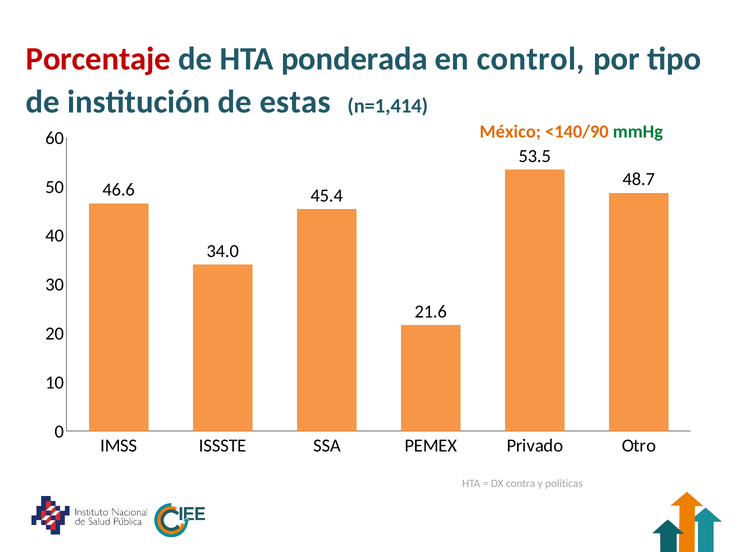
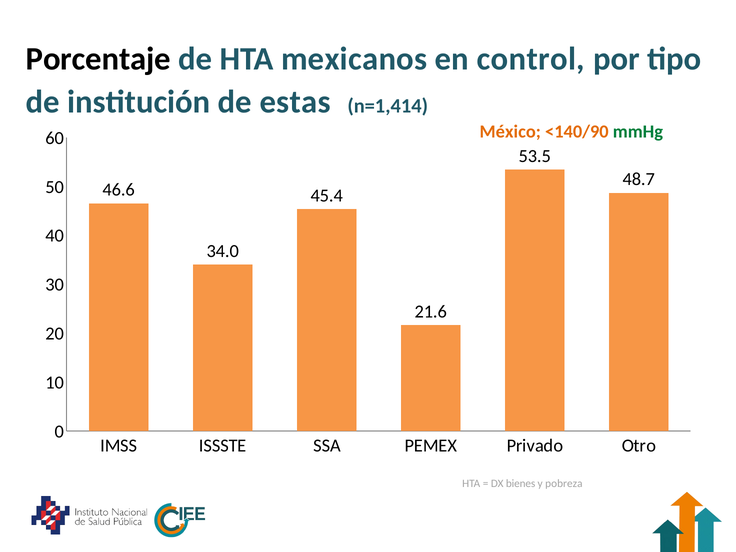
Porcentaje colour: red -> black (98, 59)
ponderada: ponderada -> mexicanos (354, 59)
contra: contra -> bienes (521, 483)
políticas: políticas -> pobreza (564, 483)
